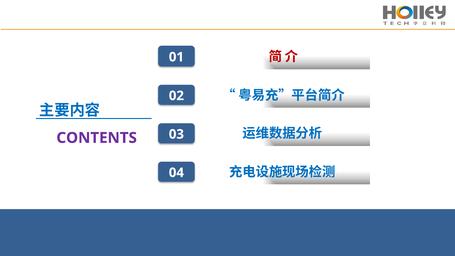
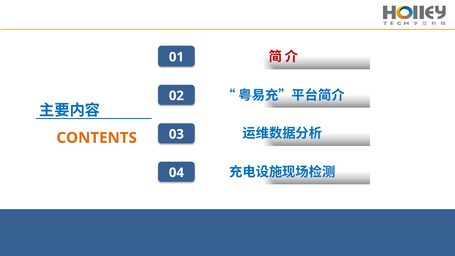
CONTENTS colour: purple -> orange (97, 138)
